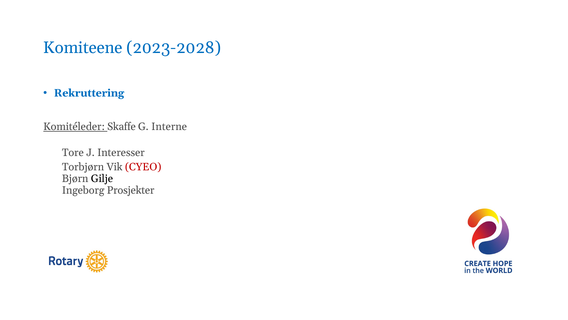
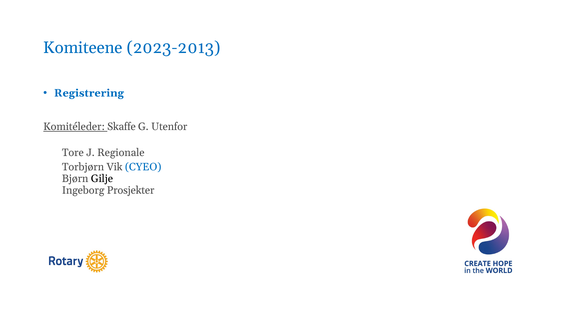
2023-2028: 2023-2028 -> 2023-2013 (174, 48)
Rekruttering: Rekruttering -> Registrering (89, 93)
Interne: Interne -> Utenfor (169, 126)
Interesser: Interesser -> Regionale (121, 152)
CYEO colour: red -> blue (143, 167)
